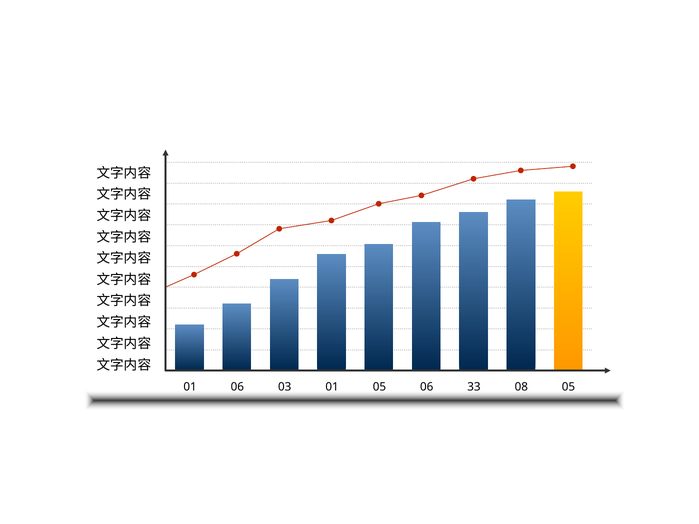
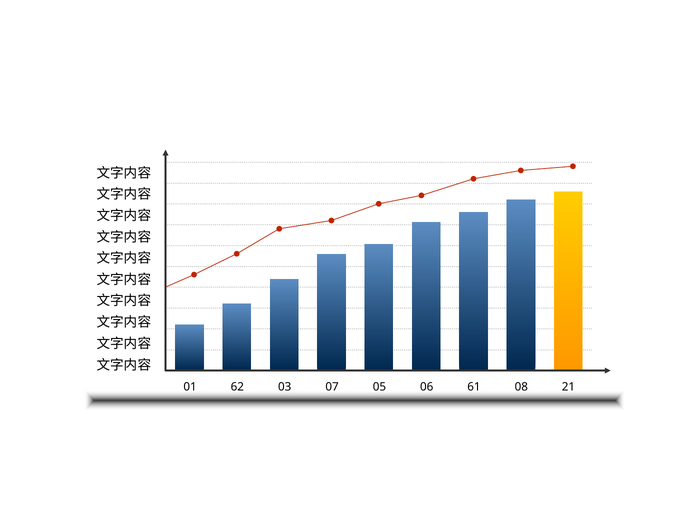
01 06: 06 -> 62 (237, 387)
03 01: 01 -> 07 (332, 387)
33: 33 -> 61 (474, 387)
08 05: 05 -> 21 (568, 387)
